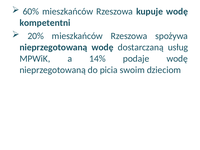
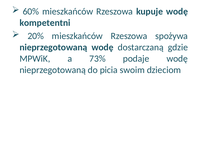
usług: usług -> gdzie (178, 47)
14%: 14% -> 73% (97, 59)
